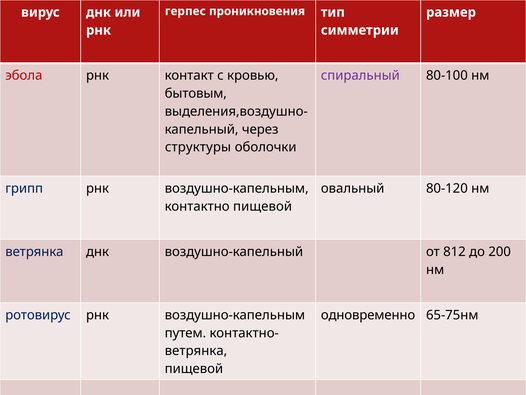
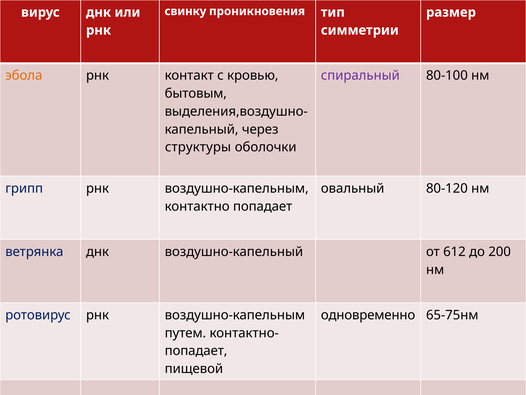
герпес: герпес -> свинку (185, 11)
эбола colour: red -> orange (24, 76)
контактно пищевой: пищевой -> попадает (263, 206)
812: 812 -> 612 (454, 251)
ветрянка: ветрянка -> попадает (196, 350)
